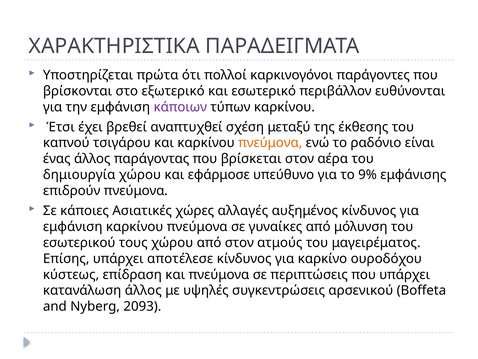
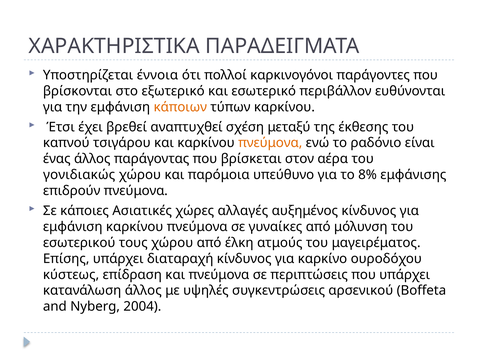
πρώτα: πρώτα -> έννοια (157, 75)
κάποιων colour: purple -> orange (180, 107)
δημιουργία: δημιουργία -> γονιδιακώς (79, 175)
εφάρμοσε: εφάρμοσε -> παρόμοια (219, 175)
9%: 9% -> 8% (368, 175)
από στον: στον -> έλκη (239, 242)
αποτέλεσε: αποτέλεσε -> διαταραχή (180, 258)
2093: 2093 -> 2004 (142, 306)
